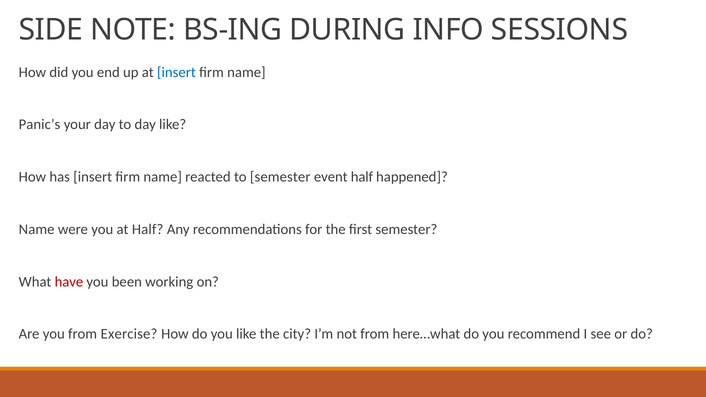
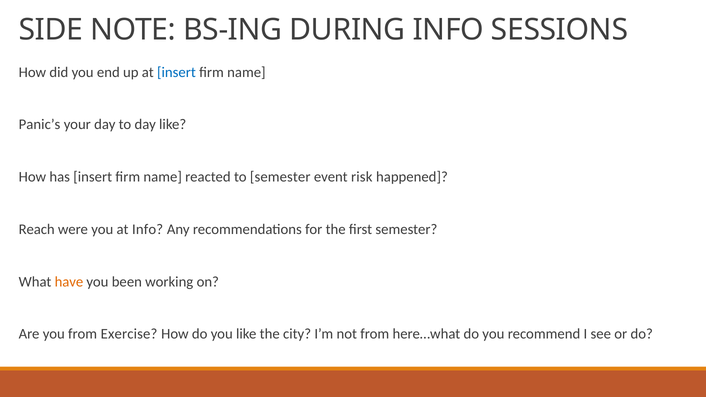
event half: half -> risk (362, 177)
Name: Name -> Reach (37, 229)
at Half: Half -> Info (148, 229)
have colour: red -> orange (69, 282)
